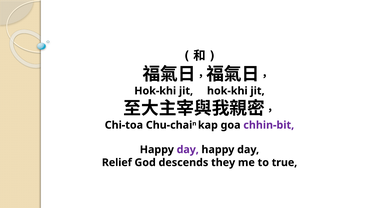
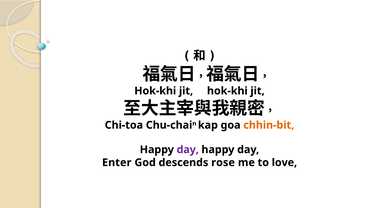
chhin-bit colour: purple -> orange (269, 125)
Relief: Relief -> Enter (117, 162)
they: they -> rose (223, 162)
true: true -> love (284, 162)
